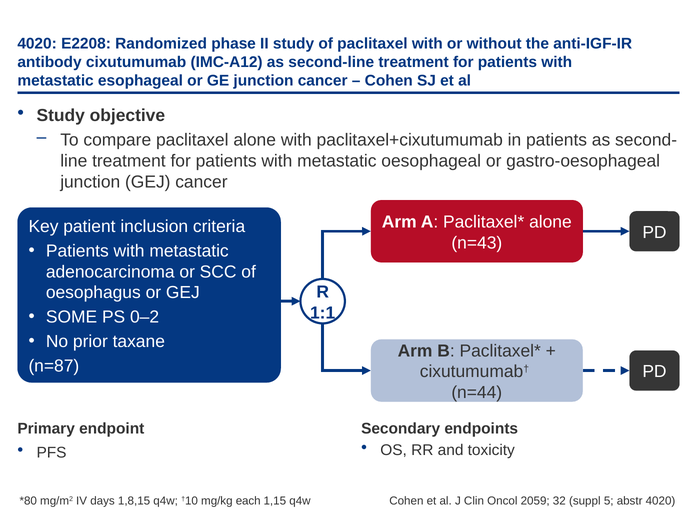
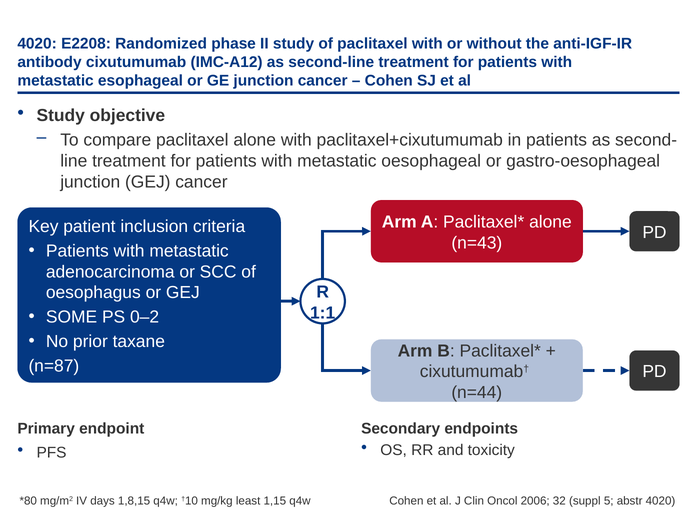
each: each -> least (248, 501)
2059: 2059 -> 2006 (535, 501)
